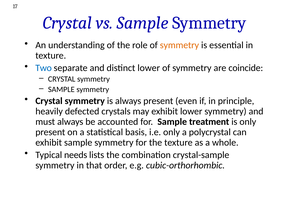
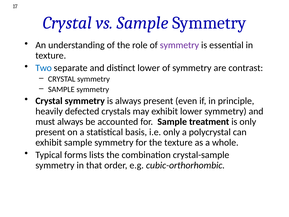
symmetry colour: orange -> purple (179, 45)
coincide: coincide -> contrast (246, 68)
needs: needs -> forms (76, 155)
